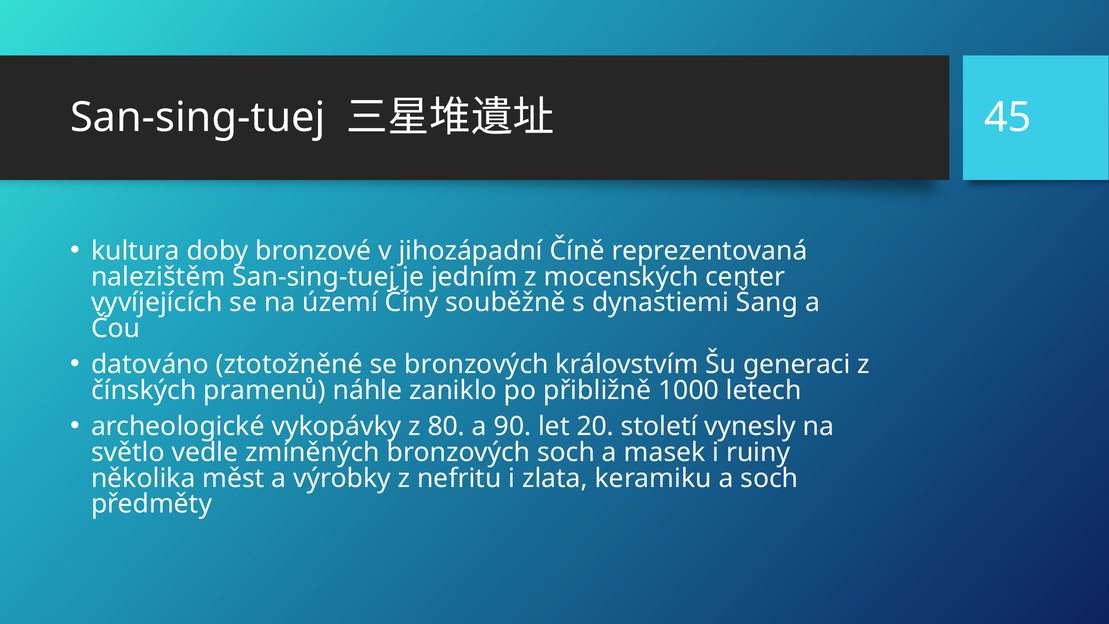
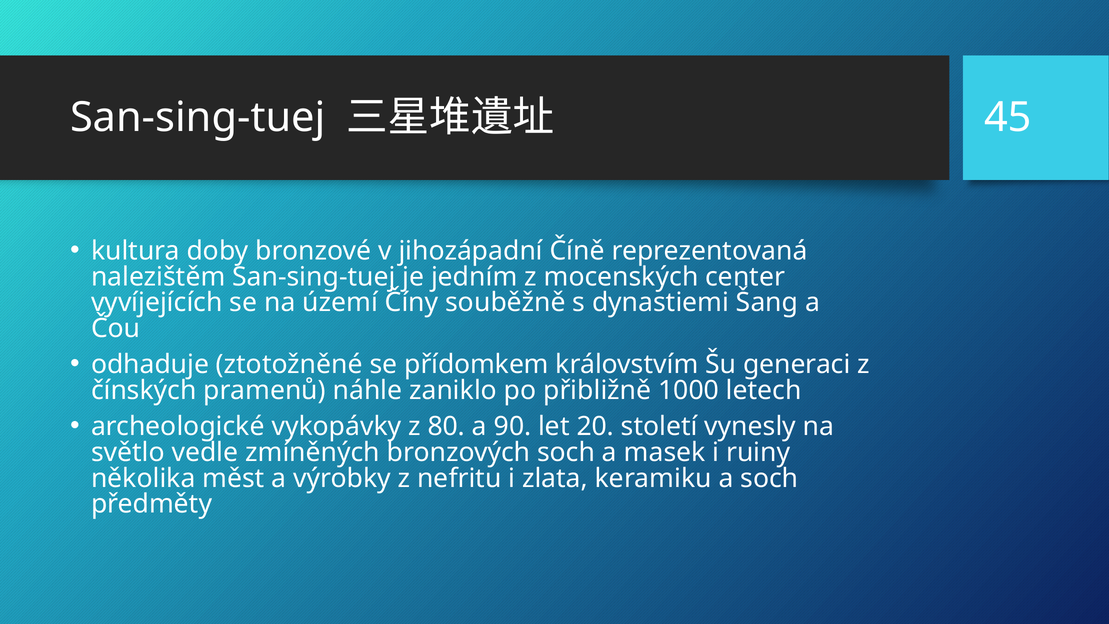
datováno: datováno -> odhaduje (150, 365)
se bronzových: bronzových -> přídomkem (477, 365)
